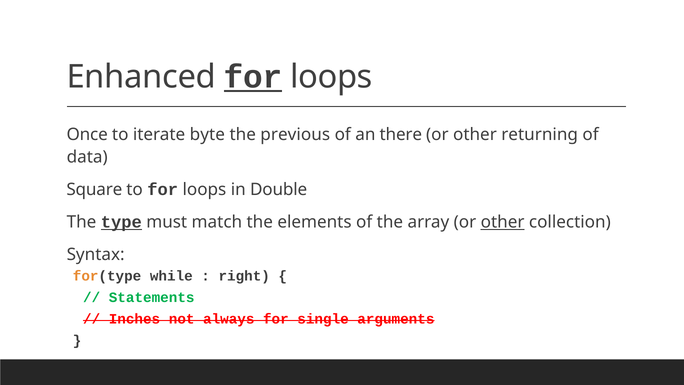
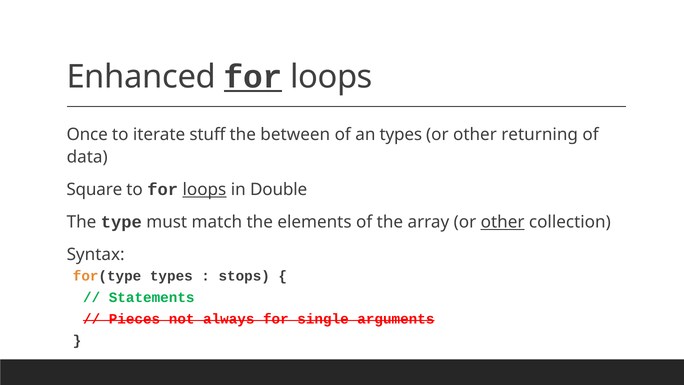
byte: byte -> stuff (207, 134)
previous: previous -> between (295, 134)
an there: there -> types (401, 134)
loops underline: none -> present (204, 189)
type underline: present -> none (121, 222)
for(type while: while -> types (171, 276)
right: right -> stops (244, 276)
Inches: Inches -> Pieces (134, 319)
